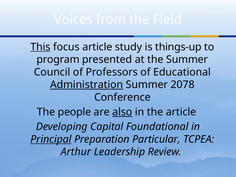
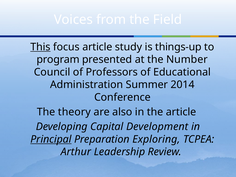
the Summer: Summer -> Number (187, 60)
Administration underline: present -> none (87, 85)
2078: 2078 -> 2014 (183, 85)
people: people -> theory (74, 112)
also underline: present -> none (122, 112)
Foundational: Foundational -> Development (157, 127)
Particular: Particular -> Exploring (156, 139)
